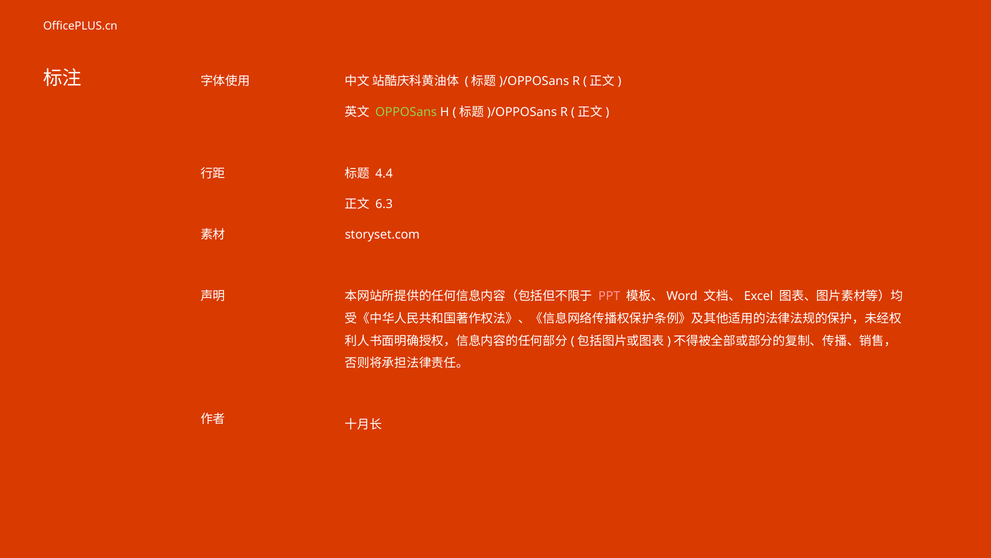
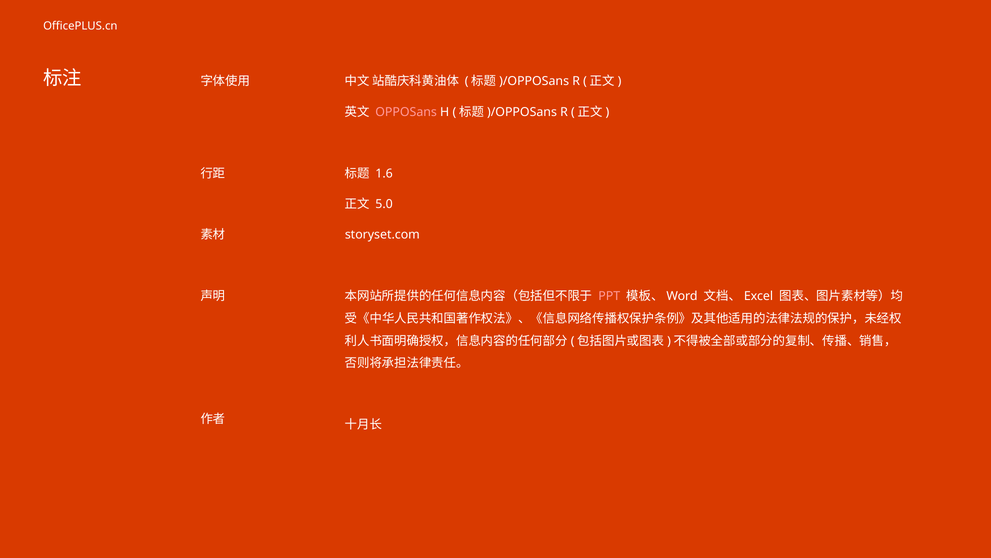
OPPOSans colour: light green -> pink (406, 112)
4.4: 4.4 -> 1.6 (384, 173)
6.3: 6.3 -> 5.0 (384, 204)
